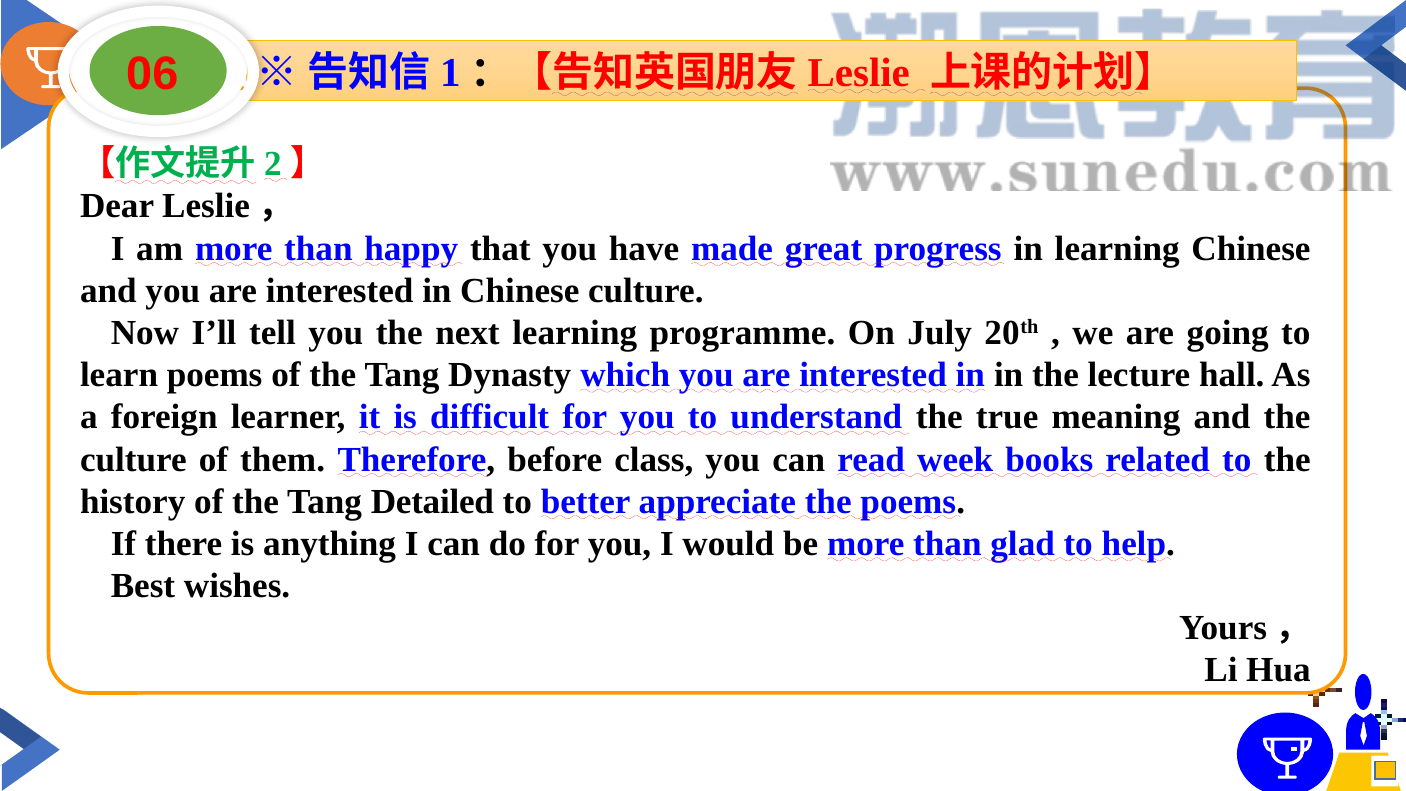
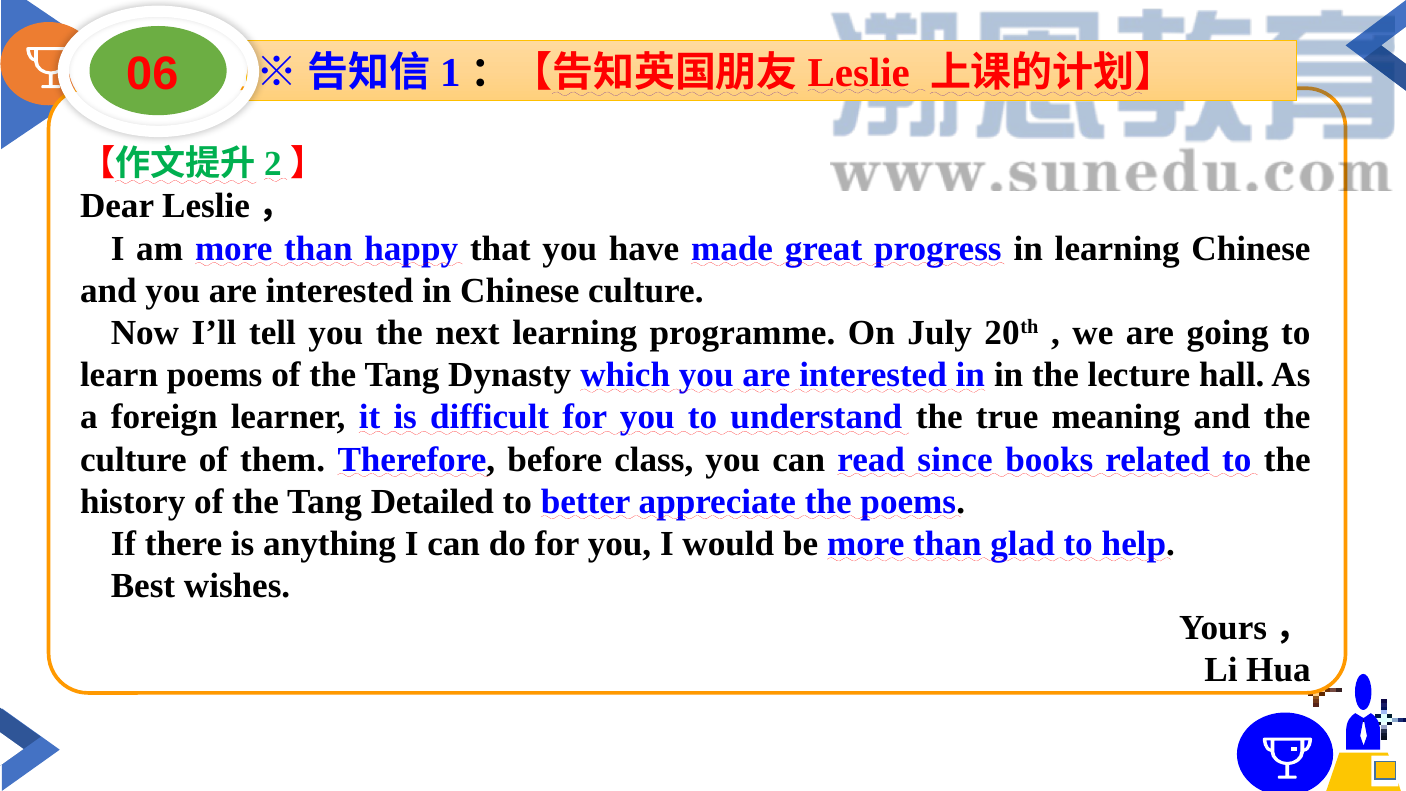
week: week -> since (955, 459)
